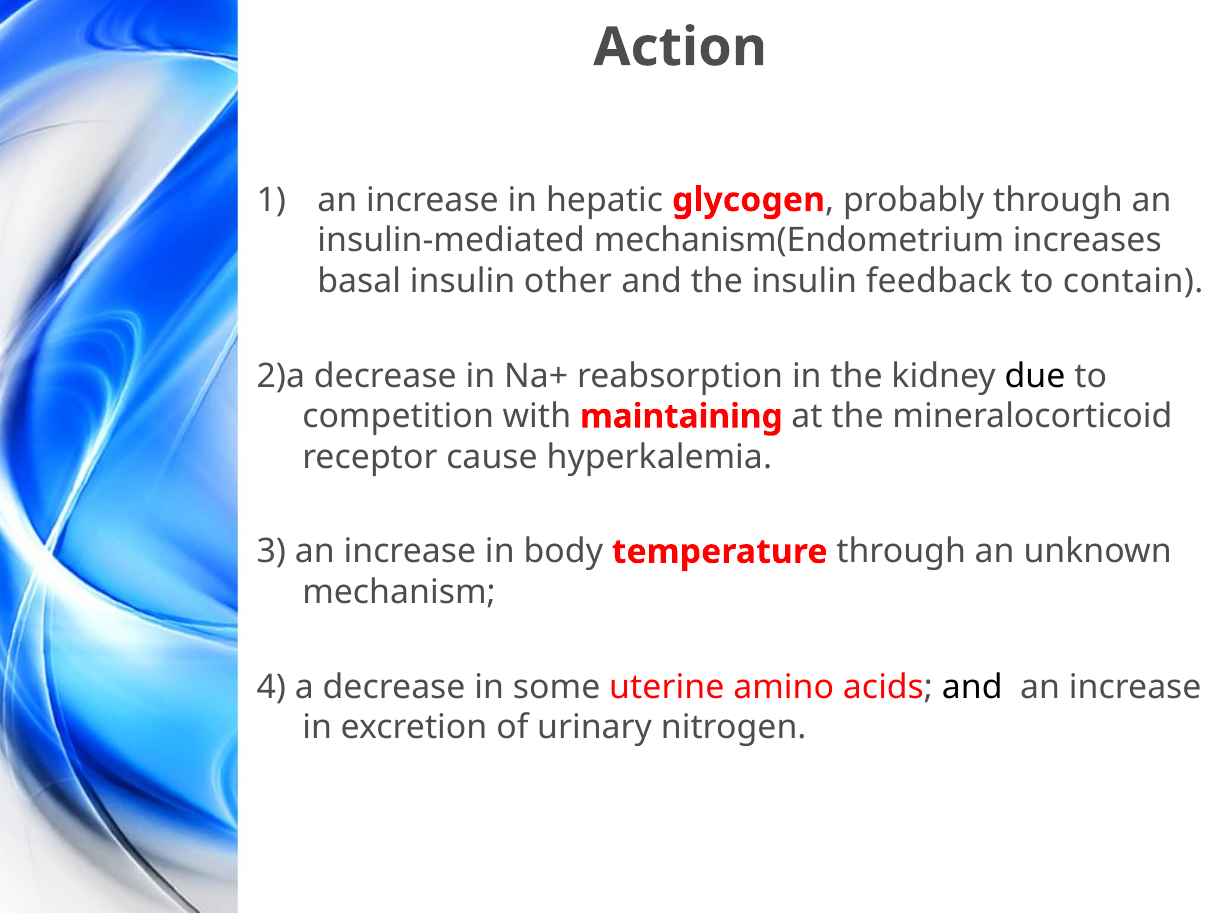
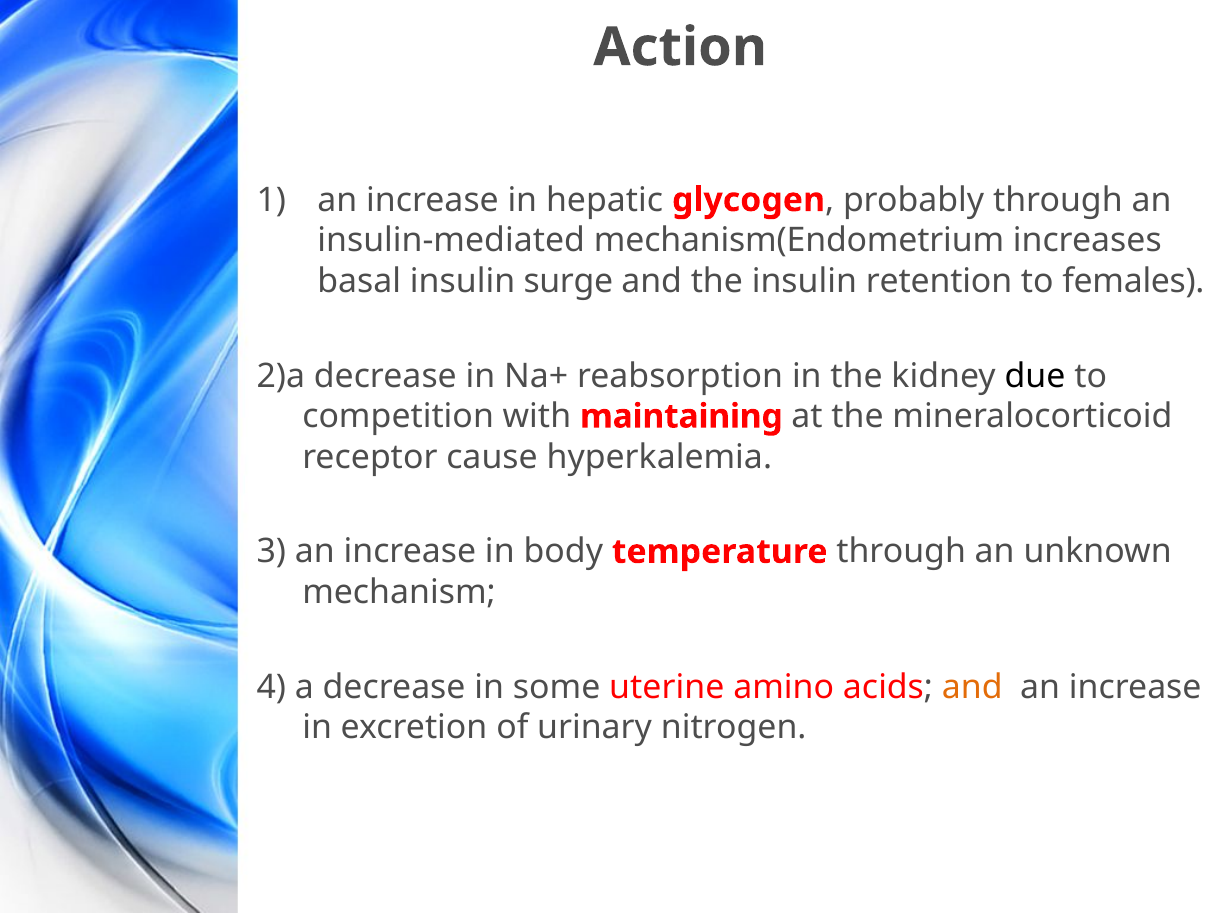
other: other -> surge (568, 281)
feedback: feedback -> retention (939, 281)
contain: contain -> females (1133, 281)
and colour: black -> orange (972, 687)
